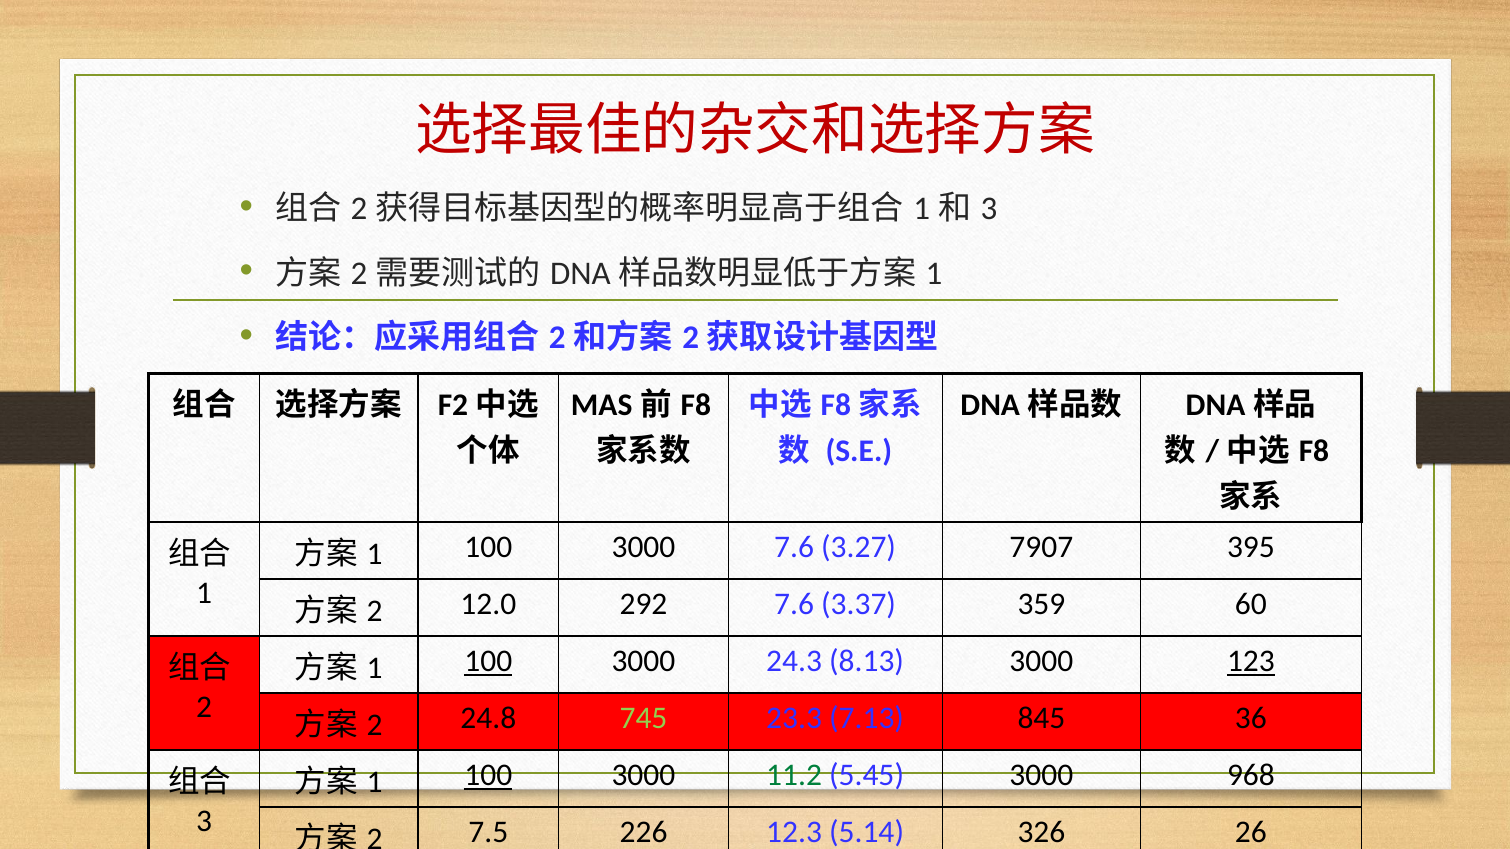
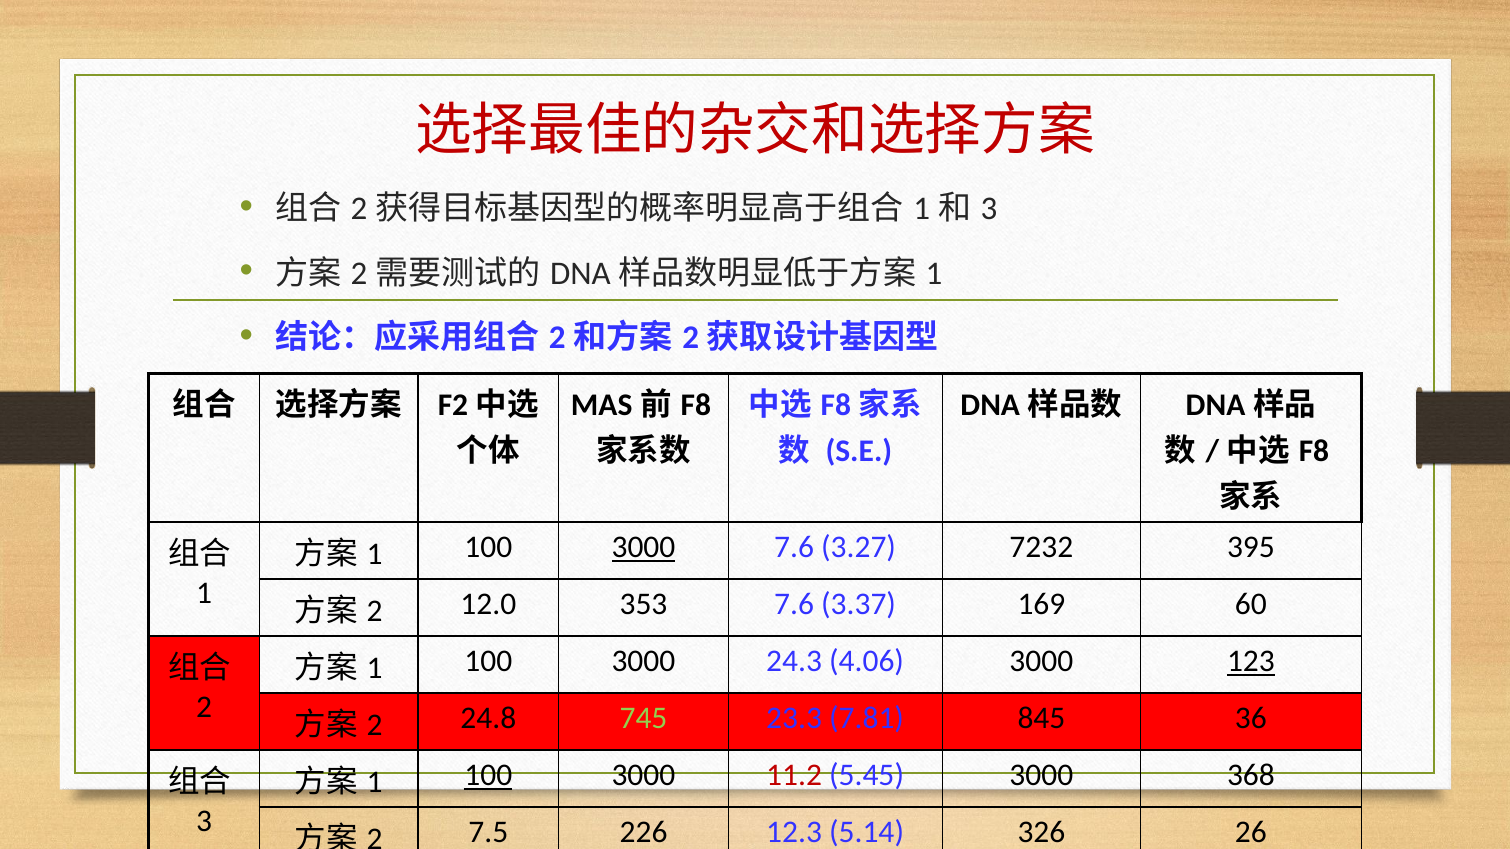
3000 underline: none -> present (643, 548)
7907: 7907 -> 7232 (1041, 548)
292: 292 -> 353 (644, 605)
359: 359 -> 169 (1041, 605)
100 underline: present -> none (488, 662)
8.13: 8.13 -> 4.06 (867, 662)
7.13: 7.13 -> 7.81 (867, 719)
11.2 colour: green -> red (794, 776)
968: 968 -> 368 (1251, 776)
